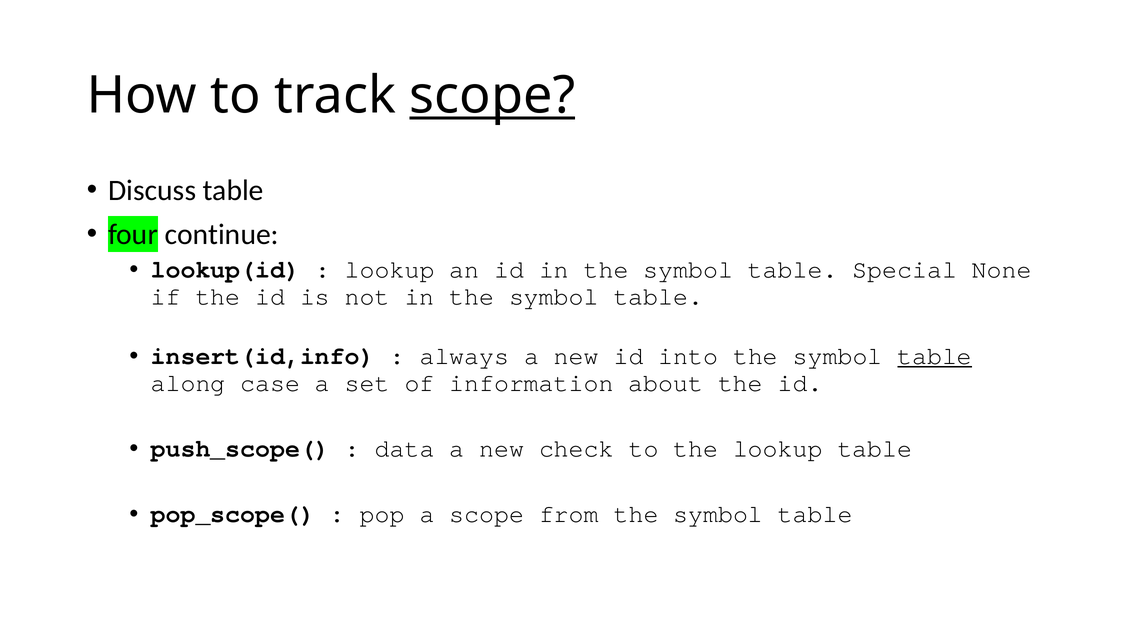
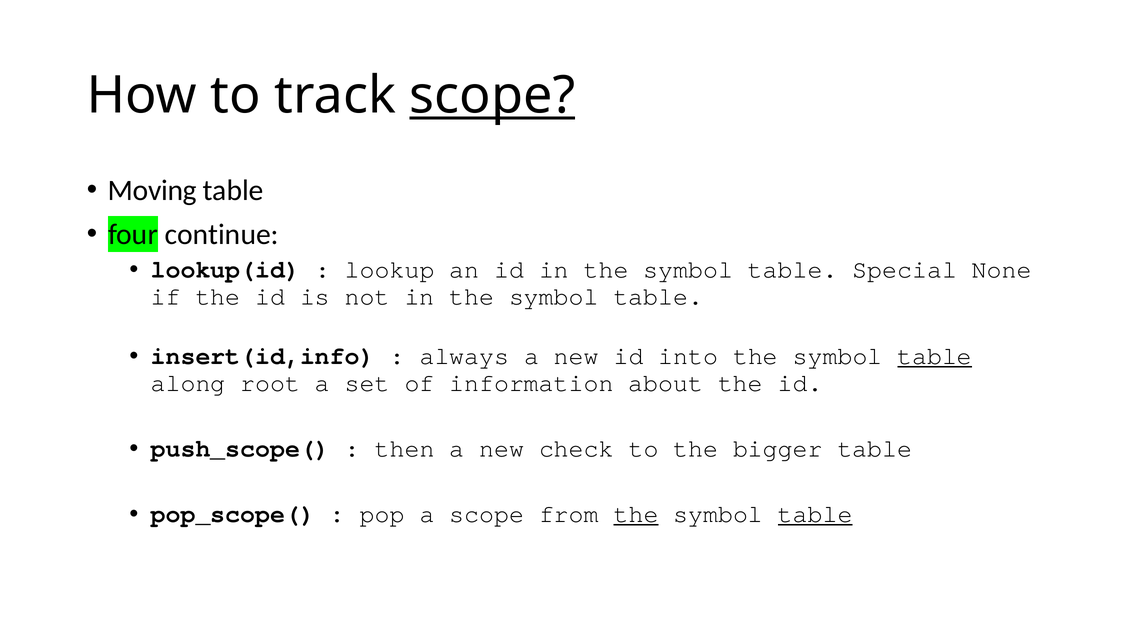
Discuss: Discuss -> Moving (152, 190)
case: case -> root (270, 383)
data: data -> then (405, 449)
the lookup: lookup -> bigger (778, 449)
the underline: none -> present (636, 514)
table underline: none -> present (815, 514)
